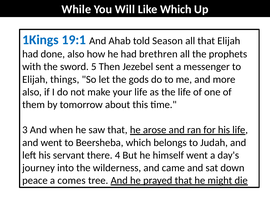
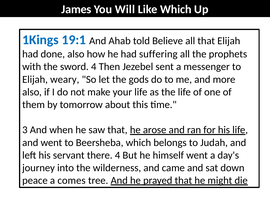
While: While -> James (76, 9)
Season: Season -> Believe (168, 41)
brethren: brethren -> suffering (158, 54)
sword 5: 5 -> 4 (94, 67)
things: things -> weary (65, 79)
